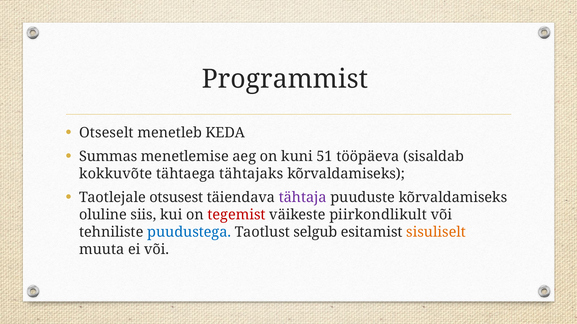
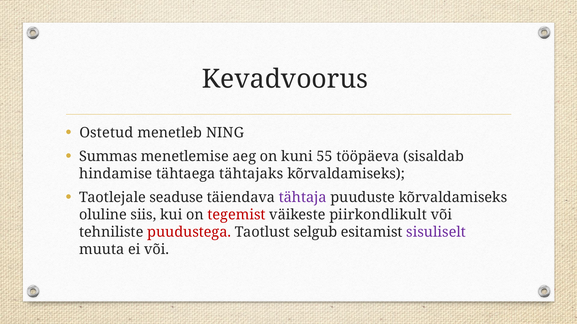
Programmist: Programmist -> Kevadvoorus (285, 79)
Otseselt: Otseselt -> Ostetud (106, 133)
KEDA: KEDA -> NING (225, 133)
51: 51 -> 55 (325, 157)
kokkuvõte: kokkuvõte -> hindamise (116, 174)
otsusest: otsusest -> seaduse (176, 198)
puudustega colour: blue -> red (189, 232)
sisuliselt colour: orange -> purple (436, 232)
